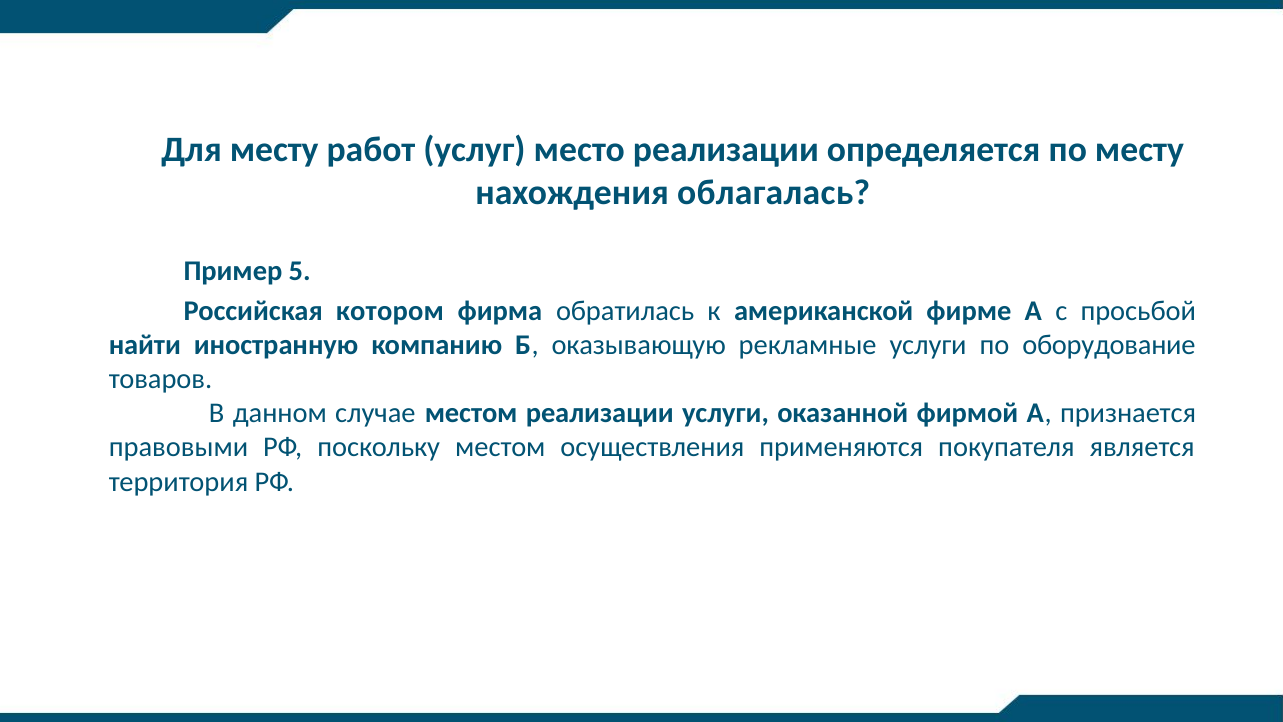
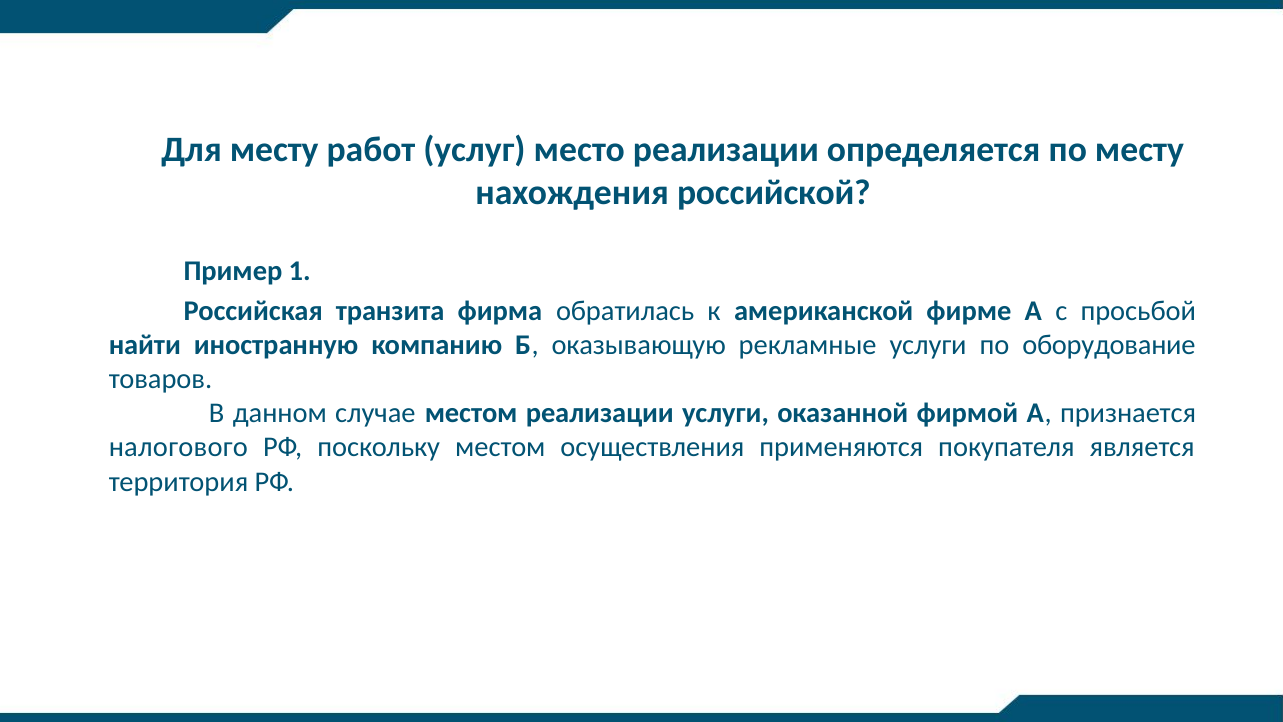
облагалась: облагалась -> российской (774, 192)
5: 5 -> 1 (300, 271)
котором: котором -> транзита (390, 311)
правовыми: правовыми -> налогового (178, 447)
